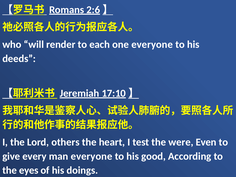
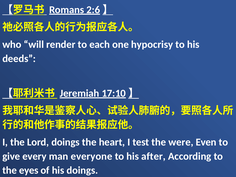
one everyone: everyone -> hypocrisy (152, 44)
Lord others: others -> doings (65, 142)
good: good -> after (153, 156)
